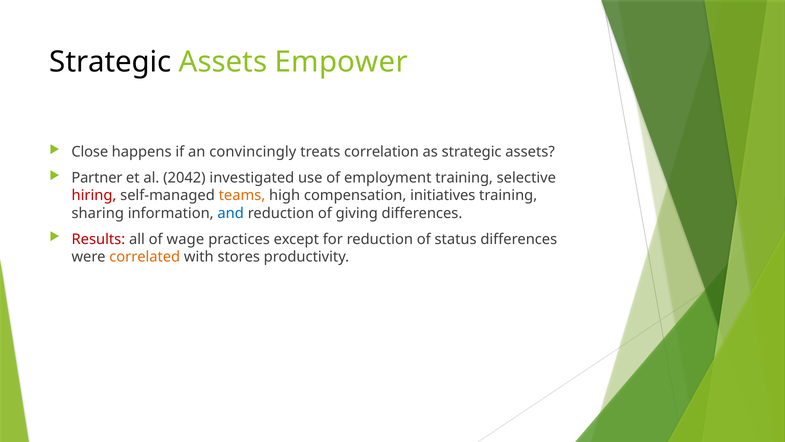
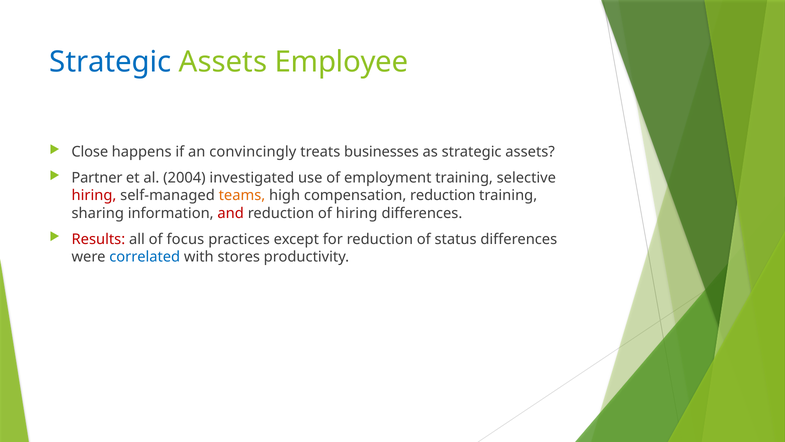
Strategic colour: black -> blue (110, 62)
Empower: Empower -> Employee (342, 62)
correlation: correlation -> businesses (381, 152)
2042: 2042 -> 2004 (184, 178)
compensation initiatives: initiatives -> reduction (443, 195)
and colour: blue -> red (231, 213)
of giving: giving -> hiring (357, 213)
wage: wage -> focus (185, 239)
correlated colour: orange -> blue (145, 257)
